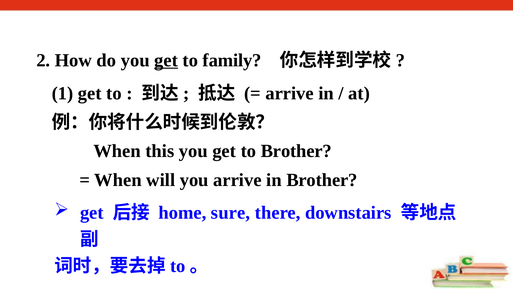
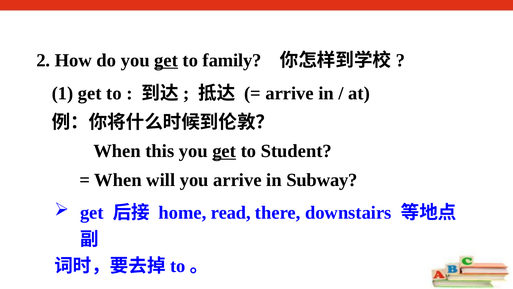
get underline: none -> present (224, 151)
to Brother: Brother -> Student (296, 151)
in Brother: Brother -> Subway (322, 180)
sure: sure -> read (231, 212)
